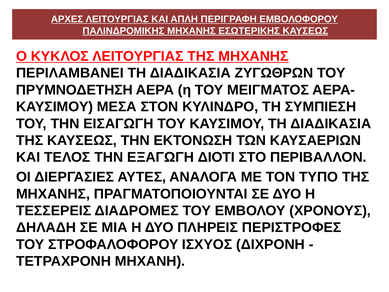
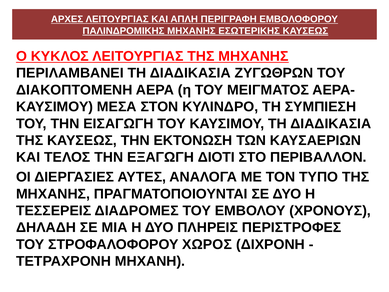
ΠΡΥΜΝΟΔΕΤΗΣΗ: ΠΡΥΜΝΟΔΕΤΗΣΗ -> ΔΙΑΚΟΠΤΟΜΕΝΗ (74, 90)
ΙΣΧYΟΣ: ΙΣΧYΟΣ -> ΧΩΡΟΣ (207, 244)
